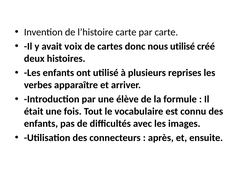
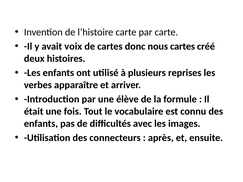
nous utilisé: utilisé -> cartes (183, 46)
